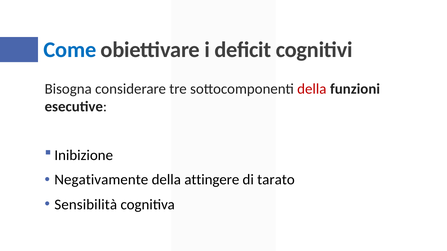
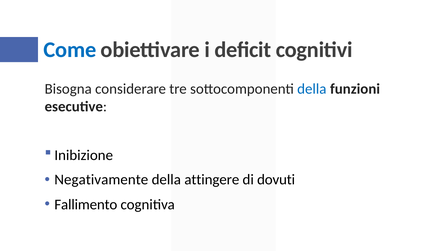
della colour: red -> blue (312, 89)
tarato: tarato -> dovuti (276, 180)
Sensibilità: Sensibilità -> Fallimento (86, 205)
